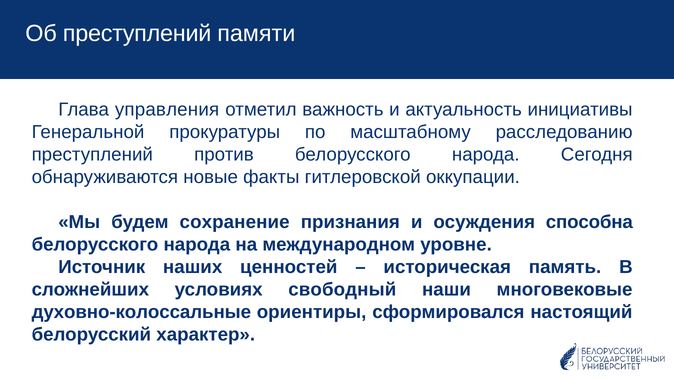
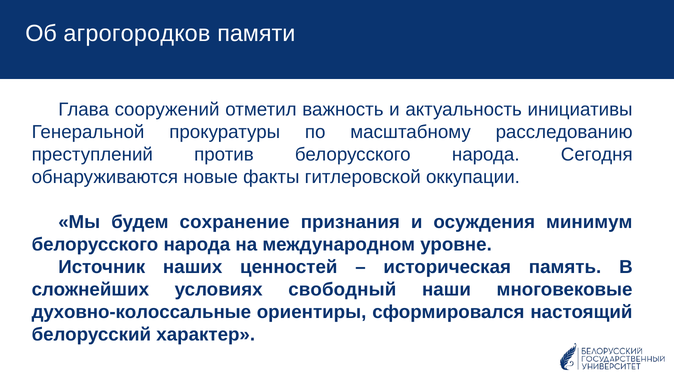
Об преступлений: преступлений -> агрогородков (137, 33)
управления: управления -> сооружений (167, 110)
способна: способна -> минимум (589, 222)
